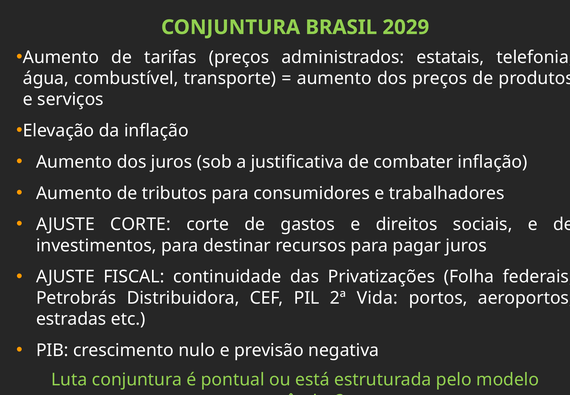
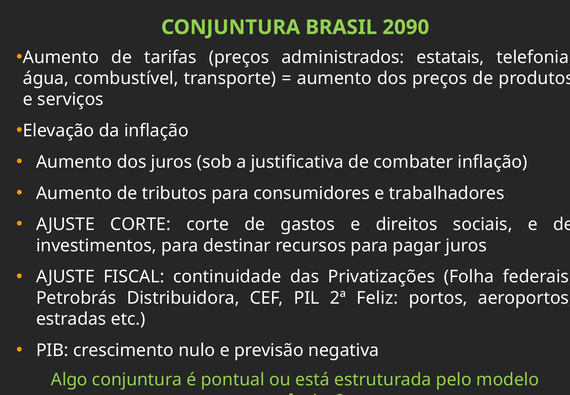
2029: 2029 -> 2090 (406, 27)
Vida: Vida -> Feliz (377, 298)
Luta: Luta -> Algo (69, 379)
